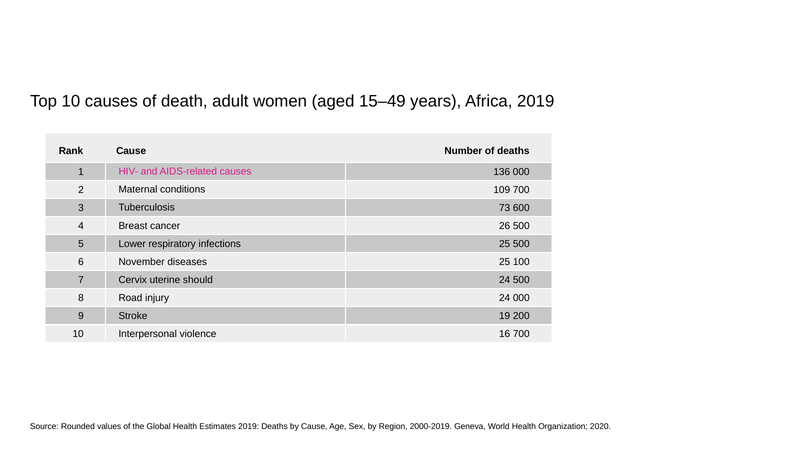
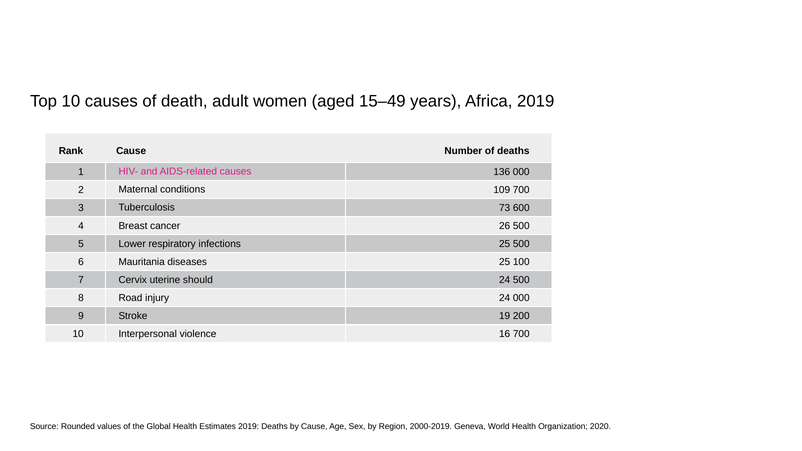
November: November -> Mauritania (142, 262)
